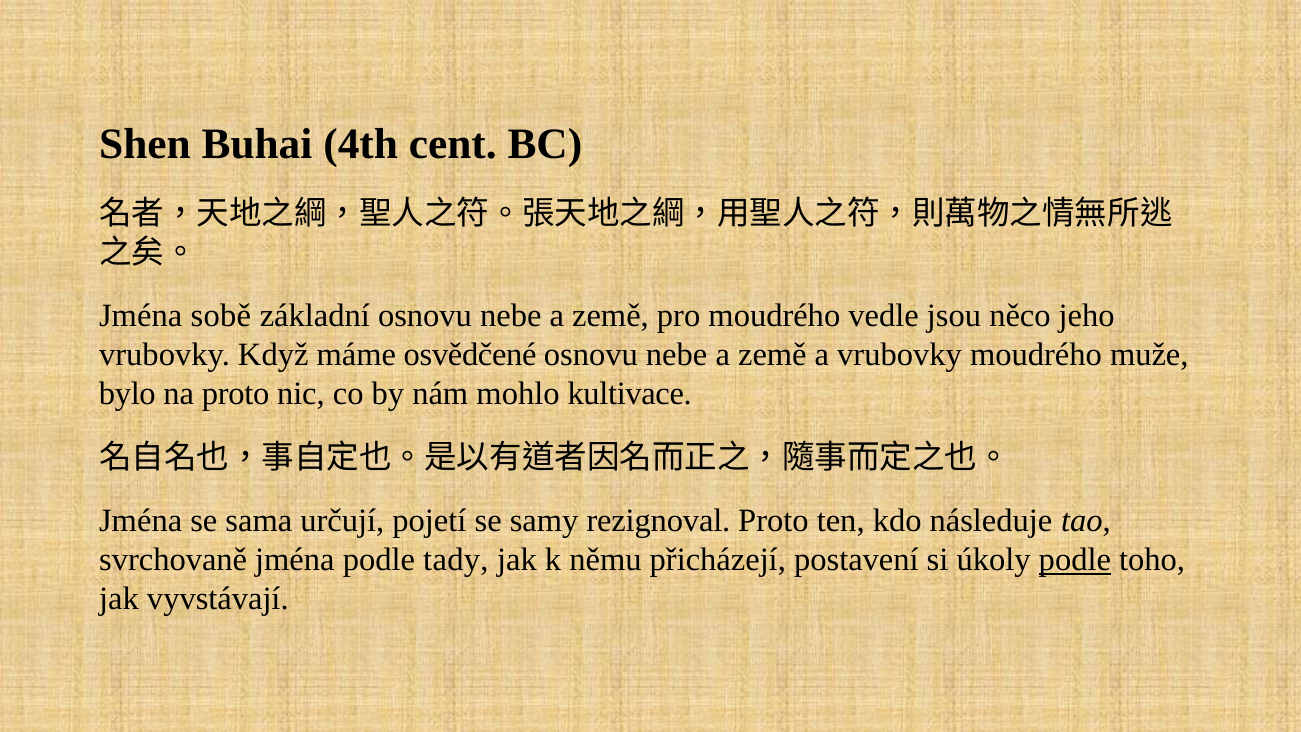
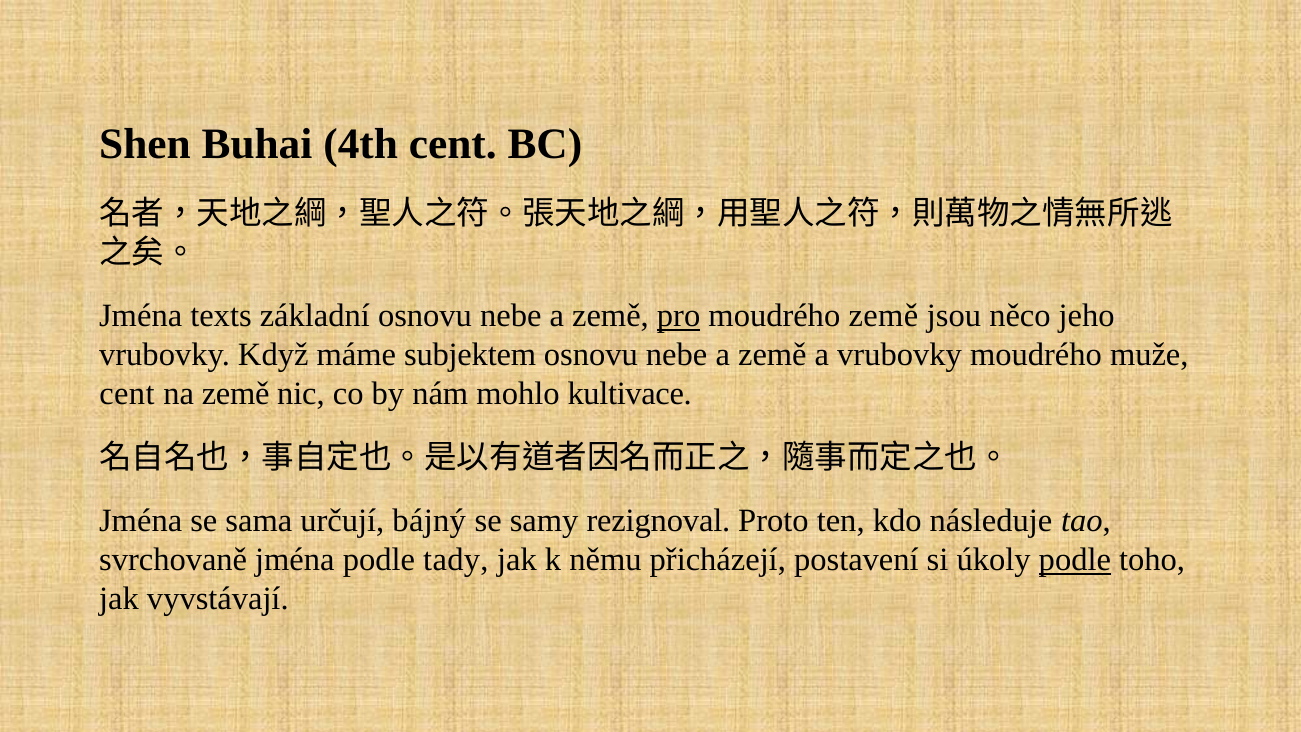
sobě: sobě -> texts (221, 316)
pro underline: none -> present (679, 316)
moudrého vedle: vedle -> země (883, 316)
osvědčené: osvědčené -> subjektem (470, 355)
bylo: bylo -> cent (127, 394)
na proto: proto -> země (236, 394)
pojetí: pojetí -> bájný (429, 521)
